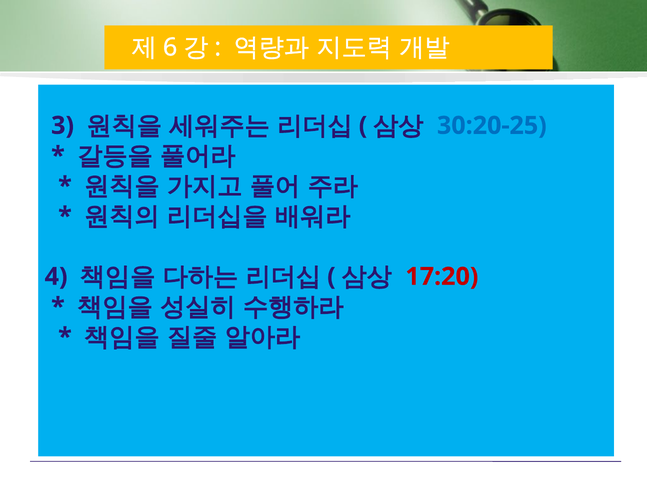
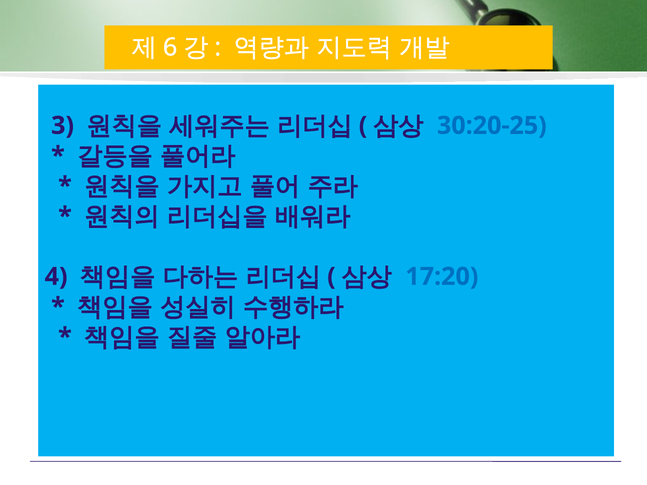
17:20 colour: red -> blue (442, 277)
